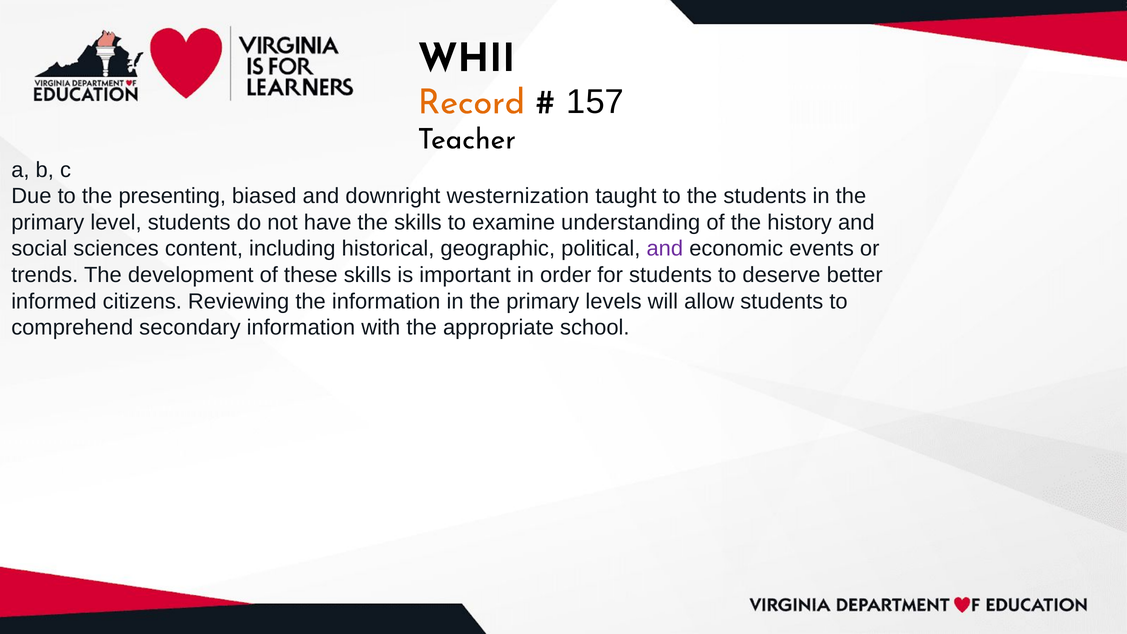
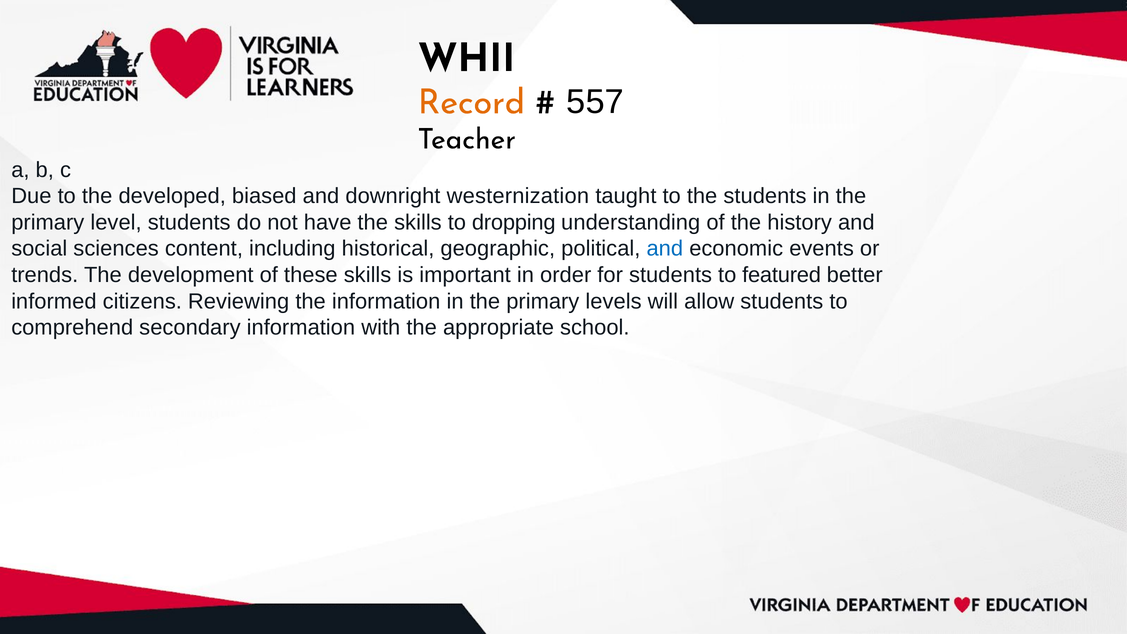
157: 157 -> 557 (595, 102)
presenting: presenting -> developed (172, 196)
examine: examine -> dropping (514, 222)
and colour: purple -> blue (665, 249)
deserve: deserve -> featured (782, 275)
